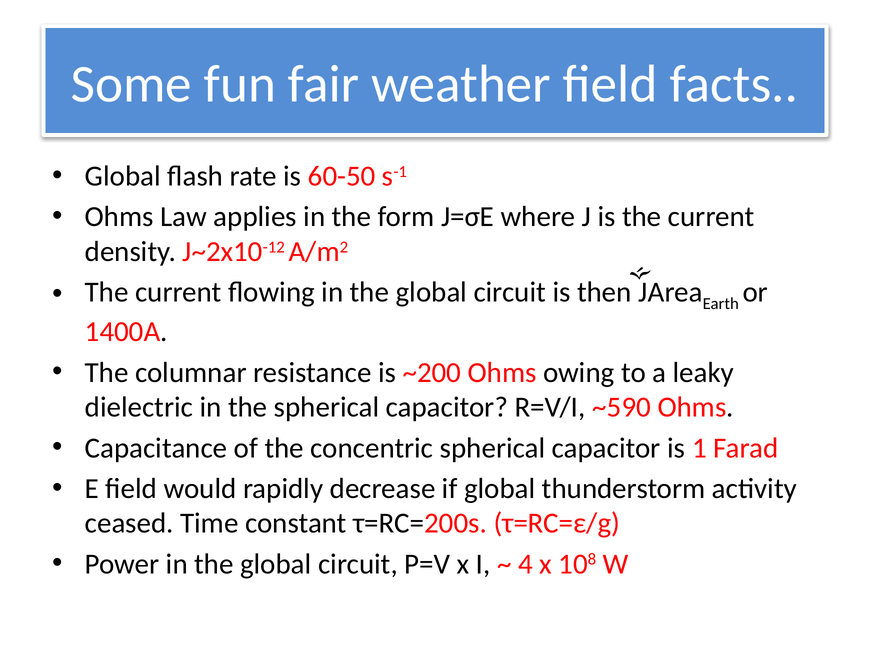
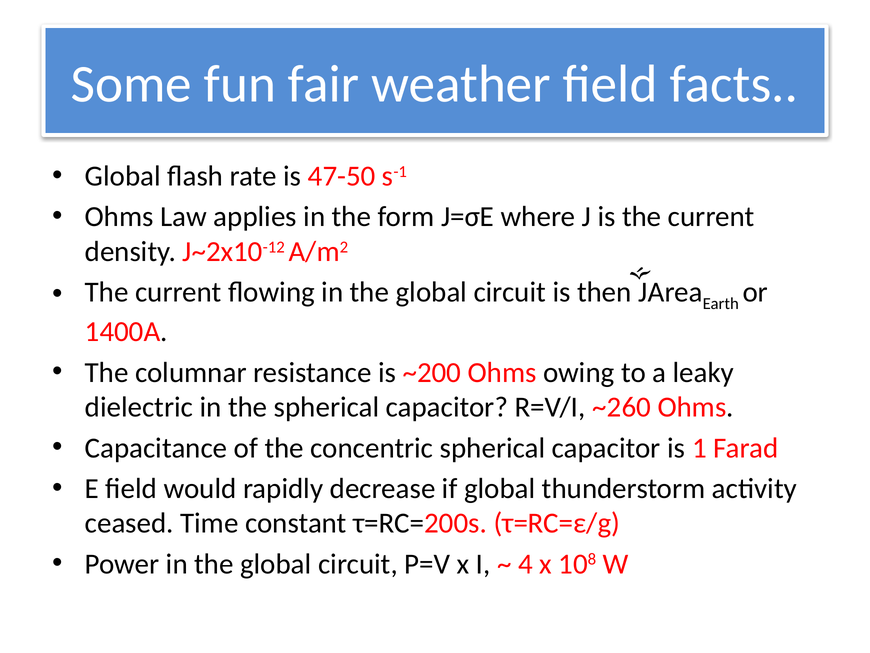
60-50: 60-50 -> 47-50 (342, 176)
~590: ~590 -> ~260 (622, 407)
